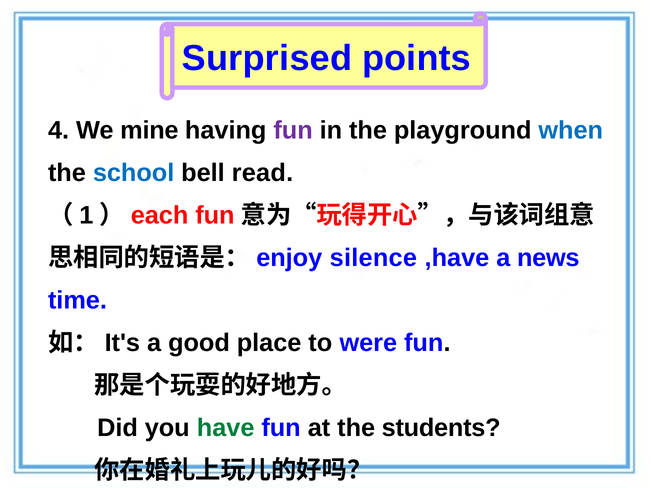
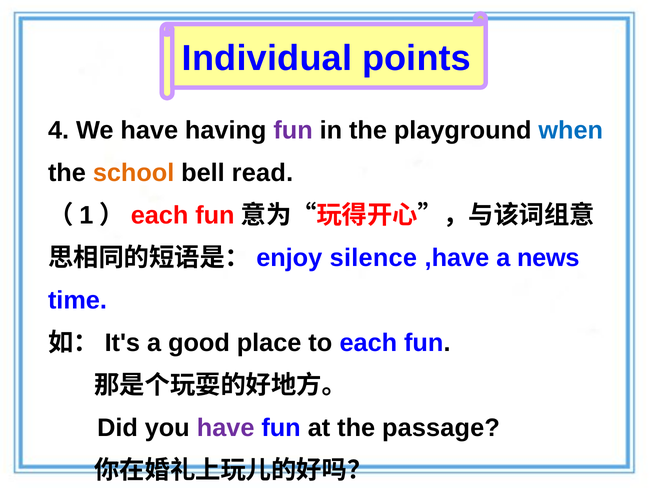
Surprised: Surprised -> Individual (267, 58)
We mine: mine -> have (149, 131)
school colour: blue -> orange (134, 173)
to were: were -> each (368, 343)
have colour: green -> purple (226, 428)
students: students -> passage (441, 428)
